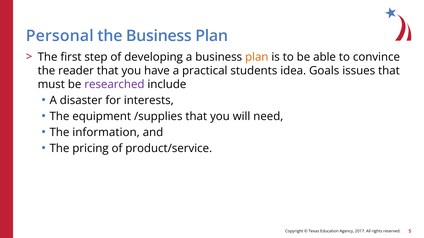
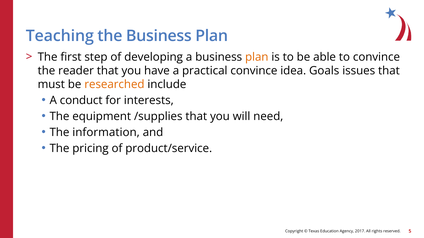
Personal: Personal -> Teaching (60, 36)
practical students: students -> convince (254, 71)
researched colour: purple -> orange (114, 85)
disaster: disaster -> conduct (81, 101)
